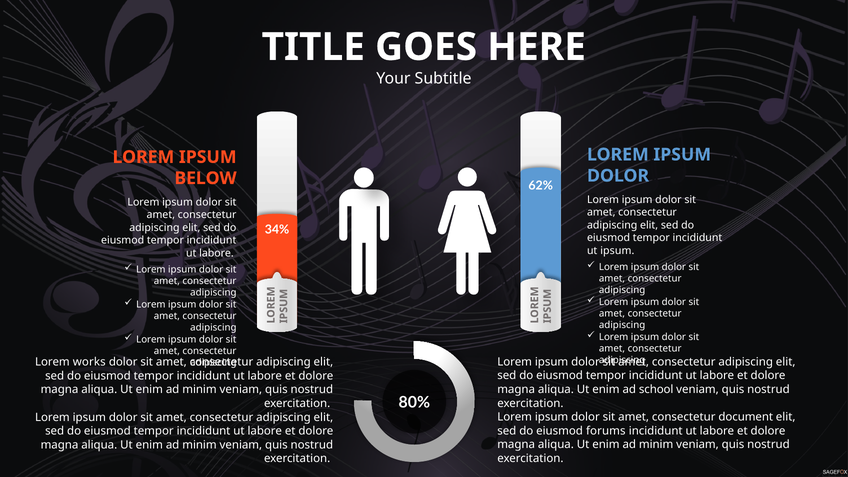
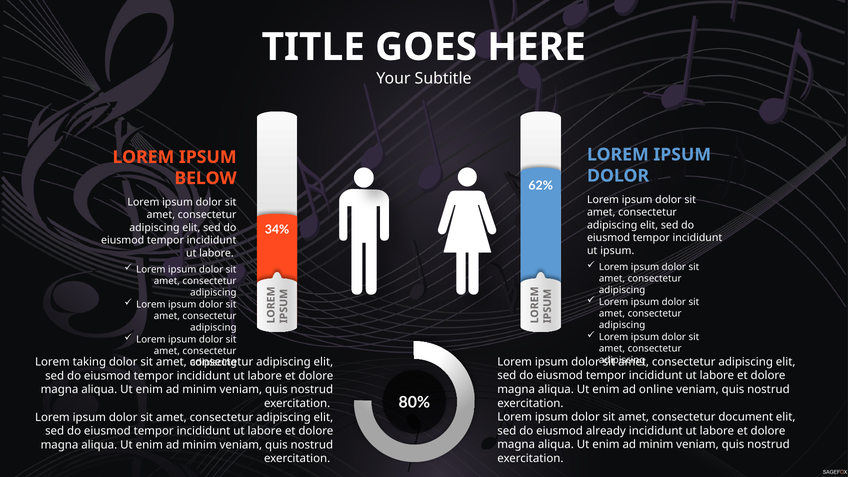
works: works -> taking (89, 362)
school: school -> online (656, 389)
forums: forums -> already (606, 431)
